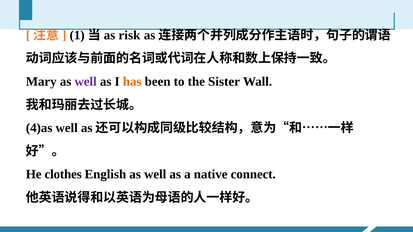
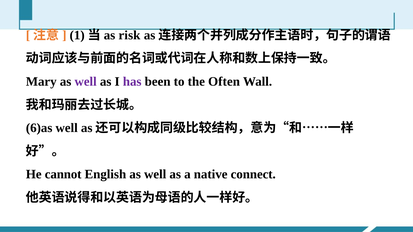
has colour: orange -> purple (132, 82)
Sister: Sister -> Often (224, 82)
4)as: 4)as -> 6)as (39, 128)
clothes: clothes -> cannot (63, 175)
